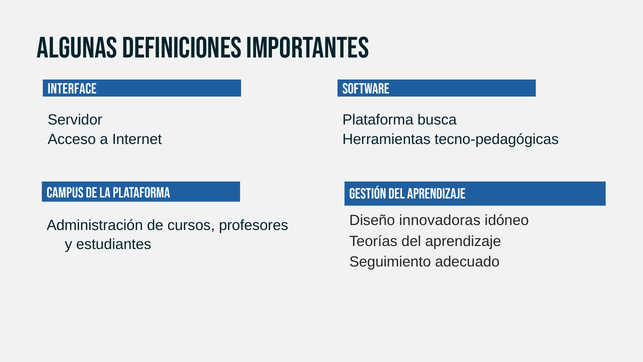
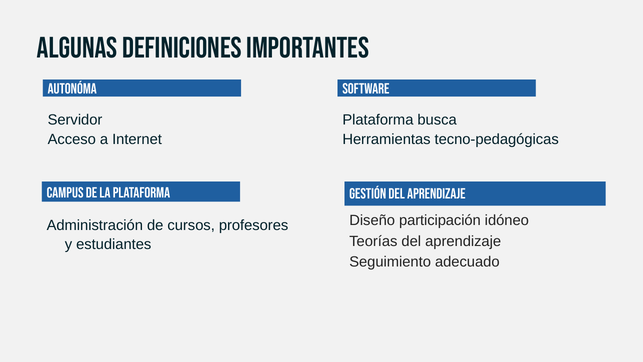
Interface: Interface -> Autonóma (72, 89)
innovadoras: innovadoras -> participación (440, 220)
